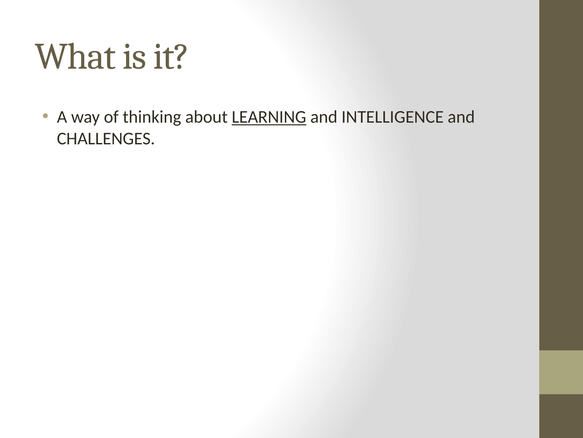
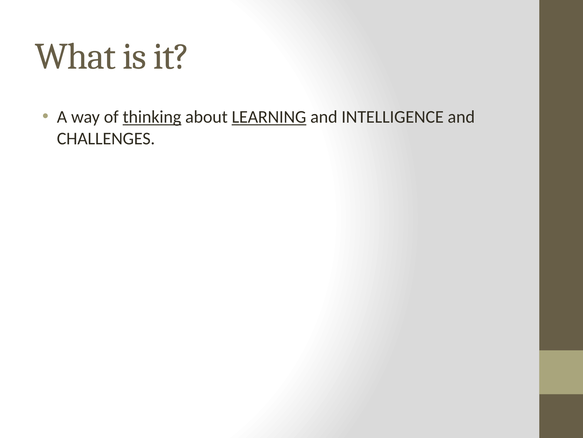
thinking underline: none -> present (152, 117)
